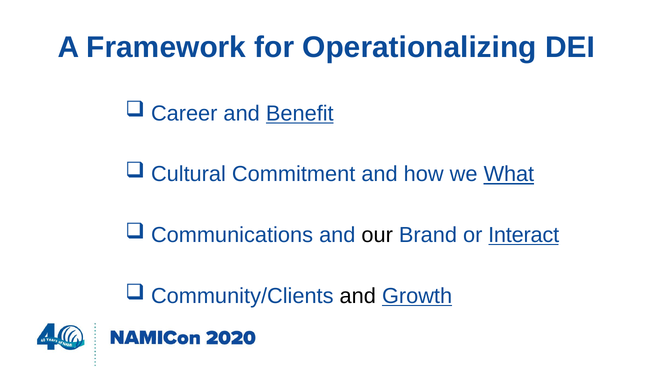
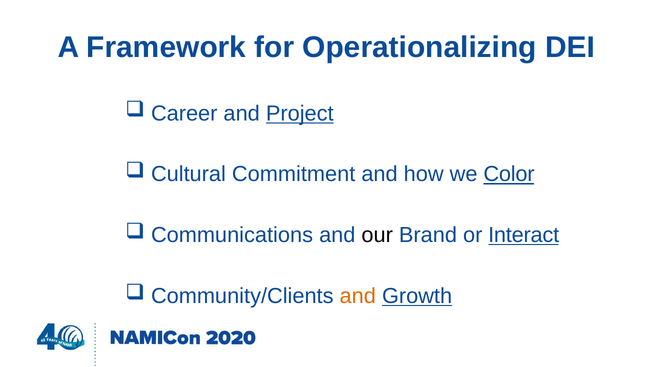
Benefit: Benefit -> Project (300, 113)
What: What -> Color (509, 174)
and colour: black -> orange (358, 296)
